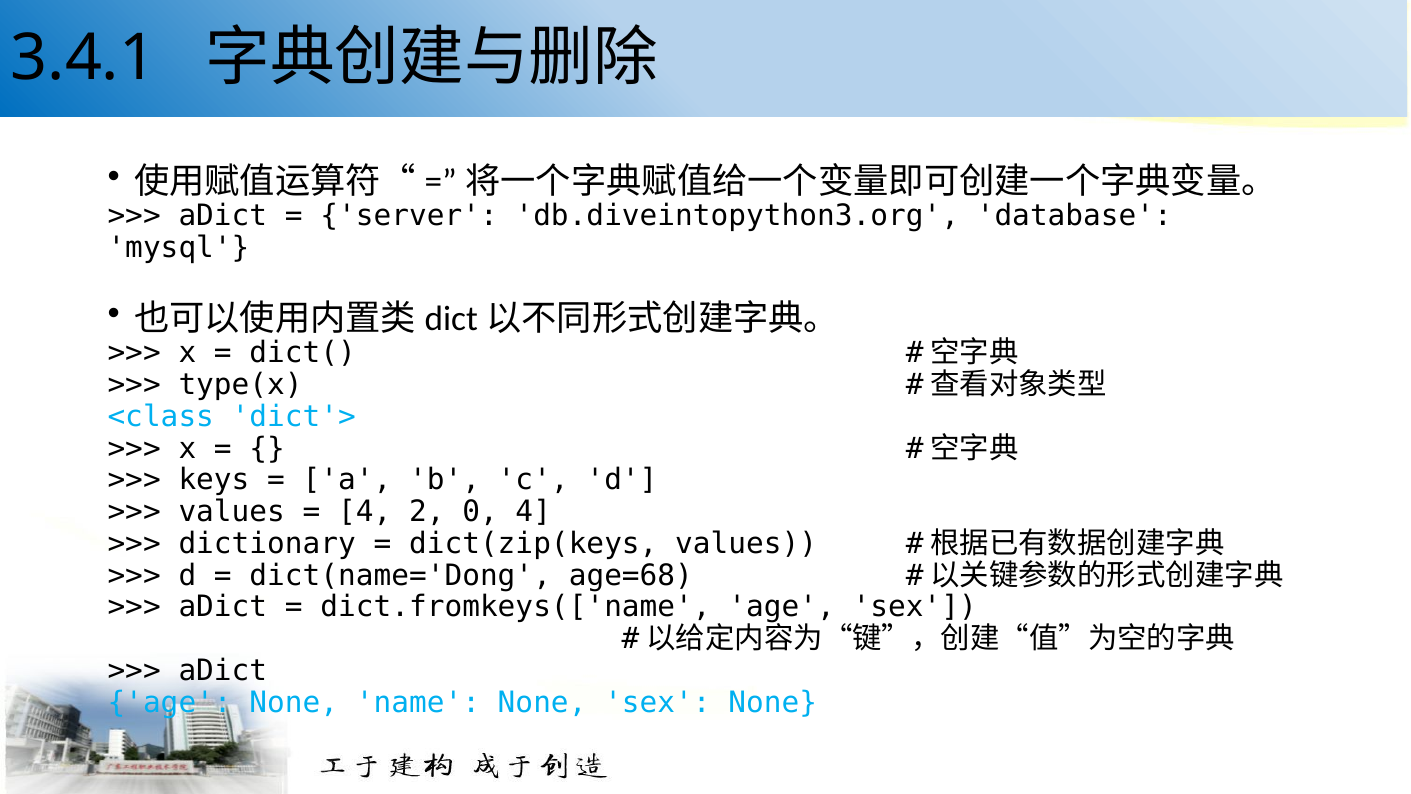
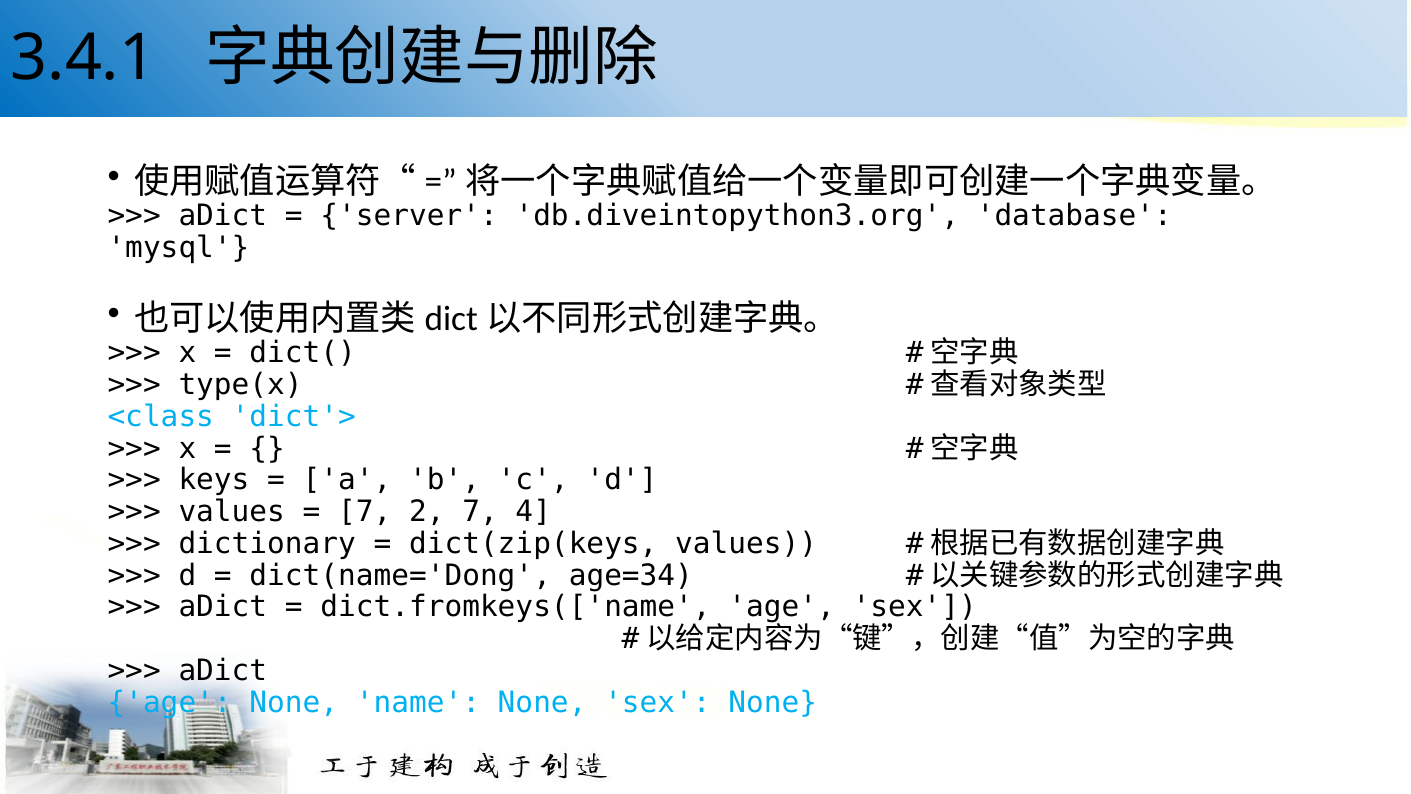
4: 4 -> 7 (365, 512)
2 0: 0 -> 7 (480, 512)
age=68: age=68 -> age=34 (631, 575)
